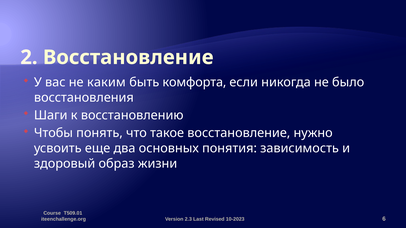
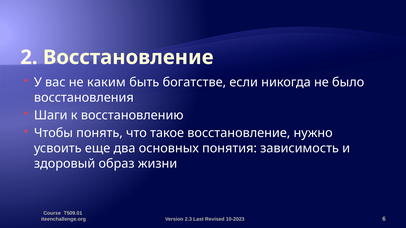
комфорта: комфорта -> богатстве (194, 83)
